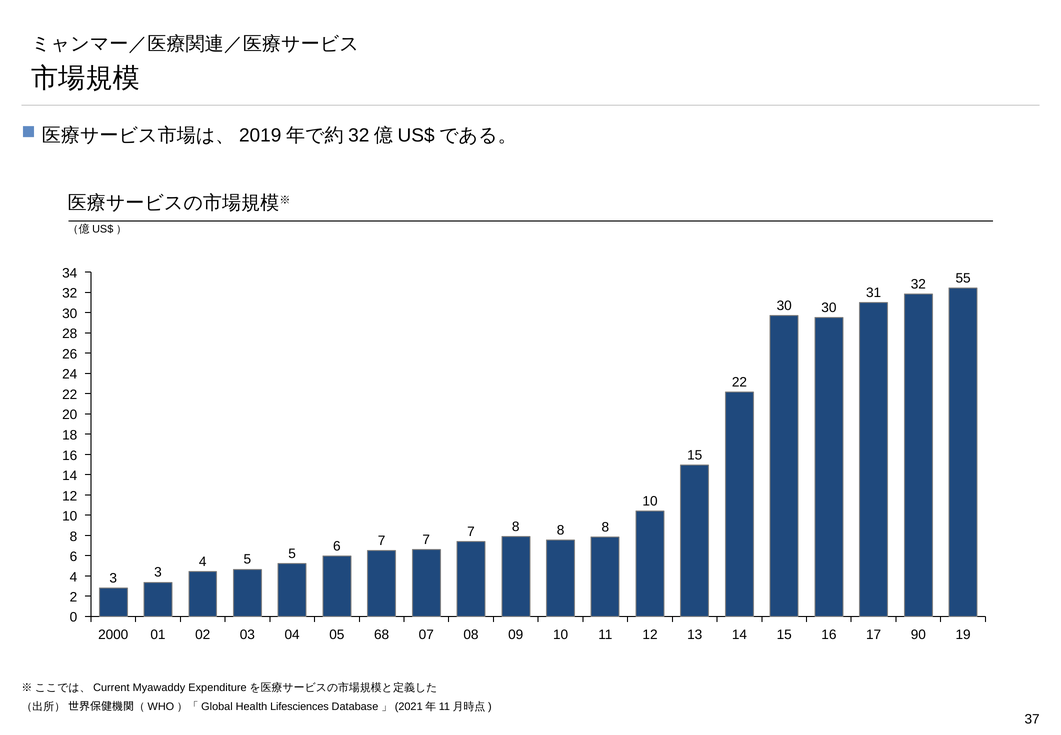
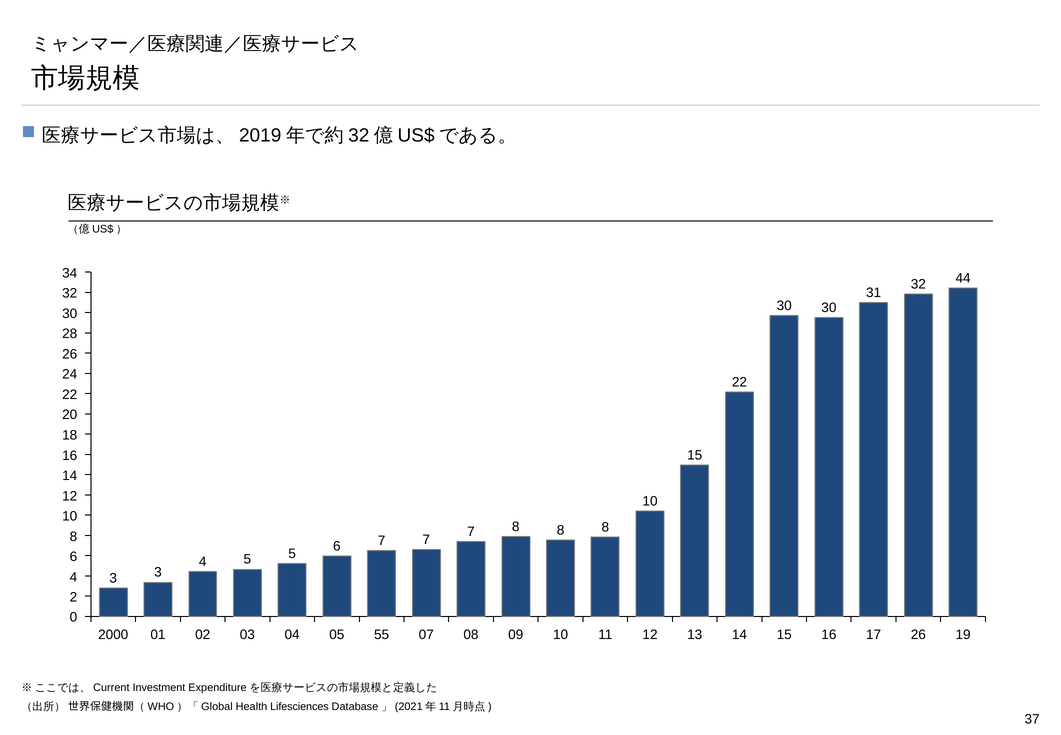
55: 55 -> 44 (963, 278)
68: 68 -> 55 (382, 634)
17 90: 90 -> 26 (918, 634)
Myawaddy: Myawaddy -> Investment (159, 687)
